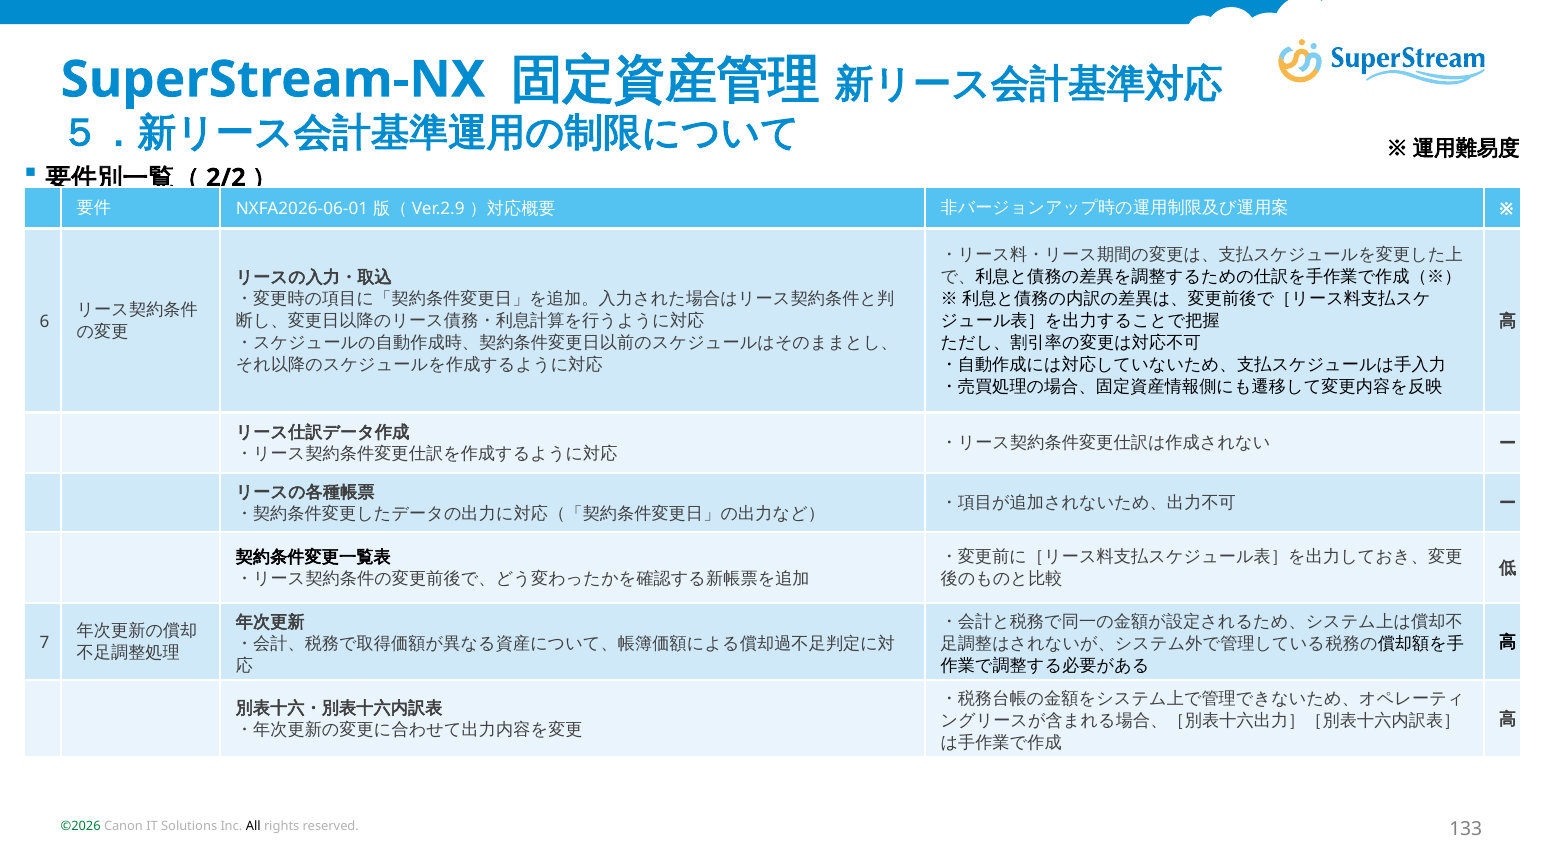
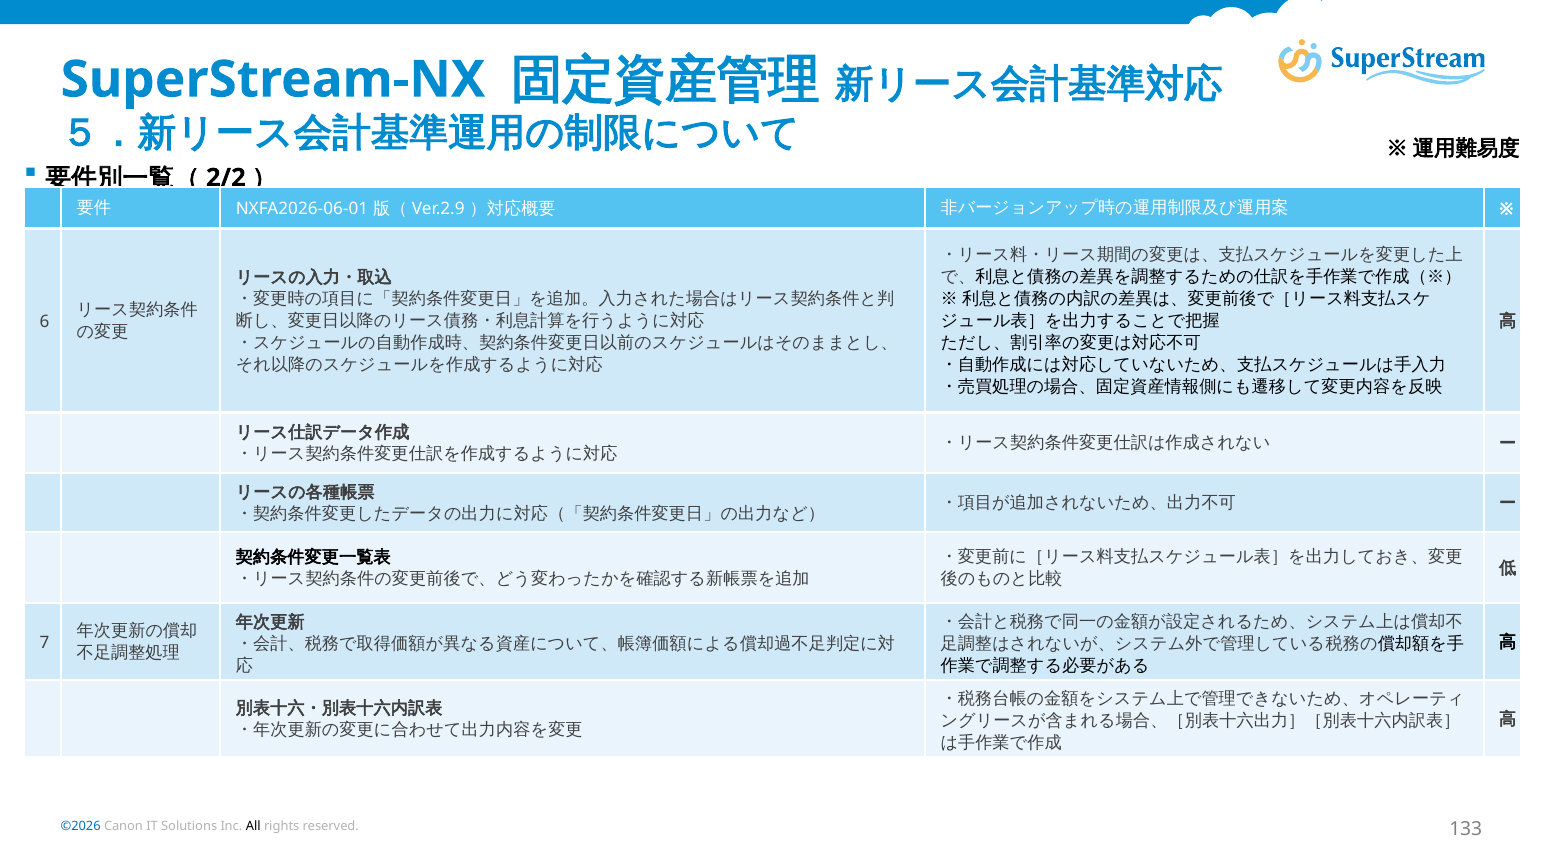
©2026 colour: green -> blue (81, 827)
